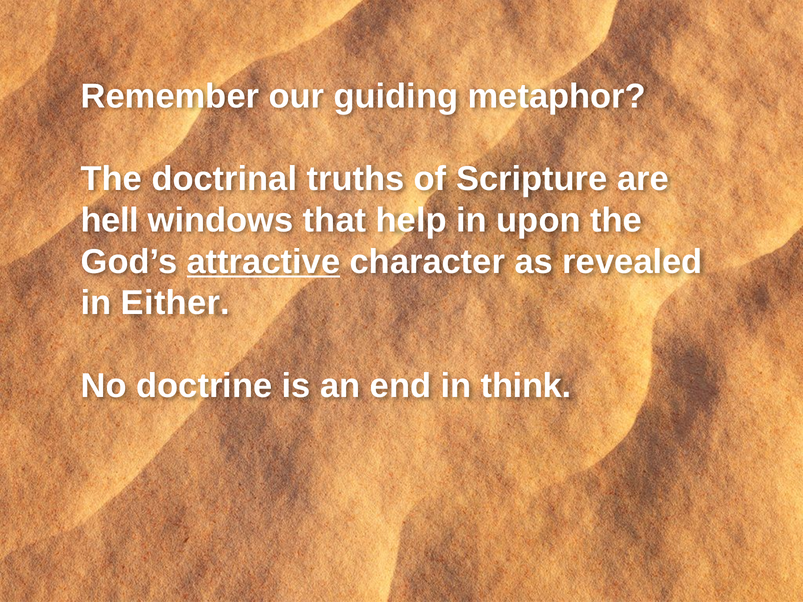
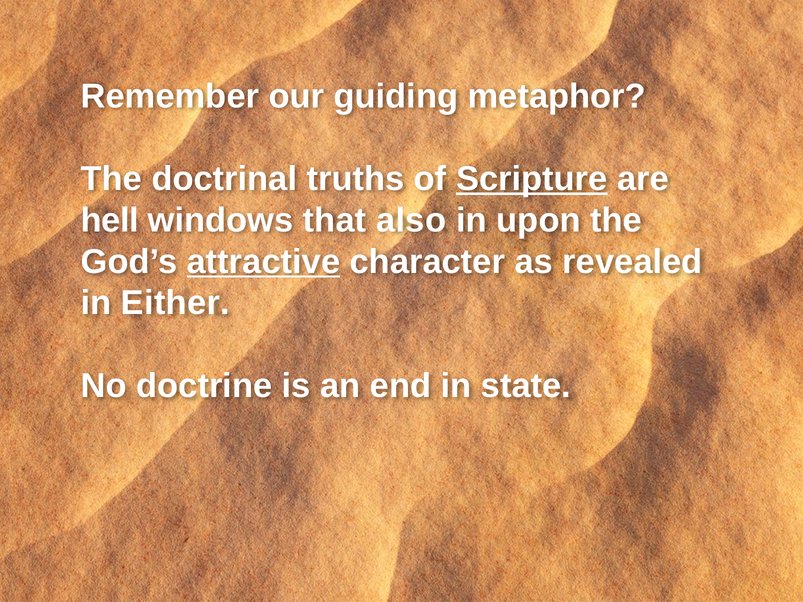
Scripture underline: none -> present (532, 179)
help: help -> also (411, 220)
think: think -> state (526, 386)
